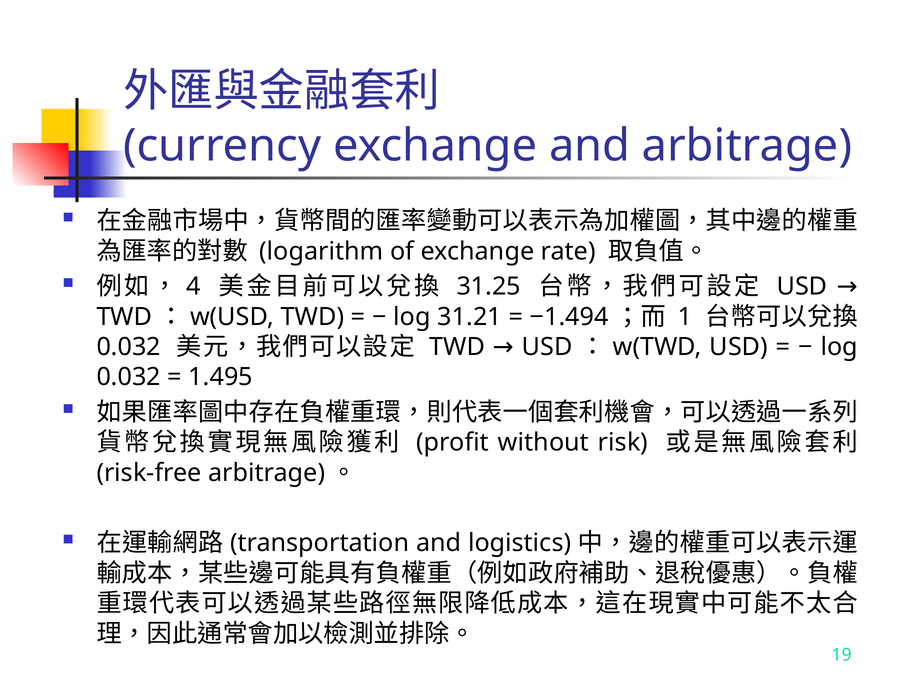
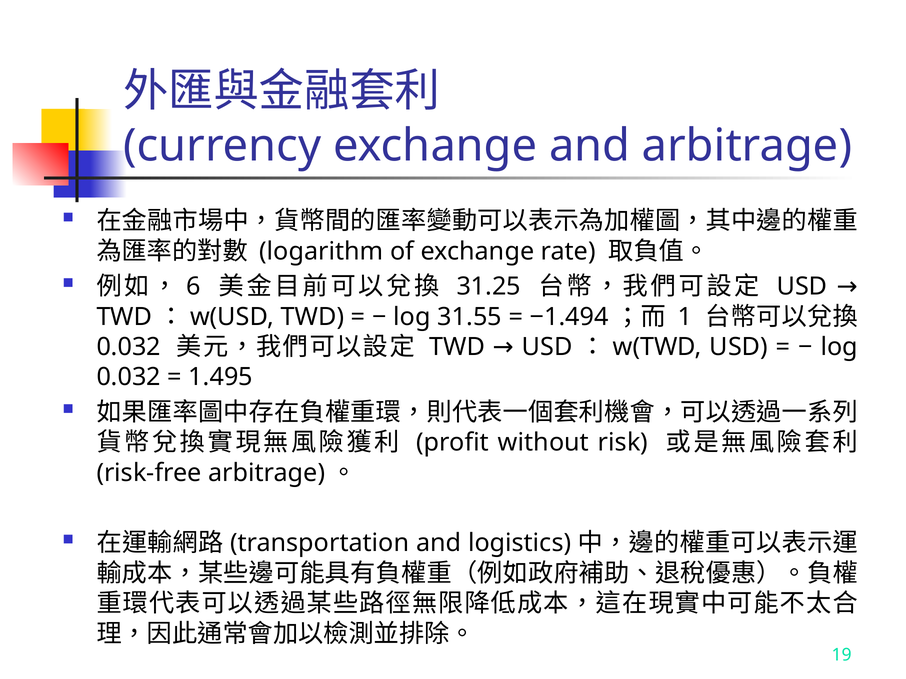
4: 4 -> 6 (194, 287)
31.21: 31.21 -> 31.55 (470, 317)
